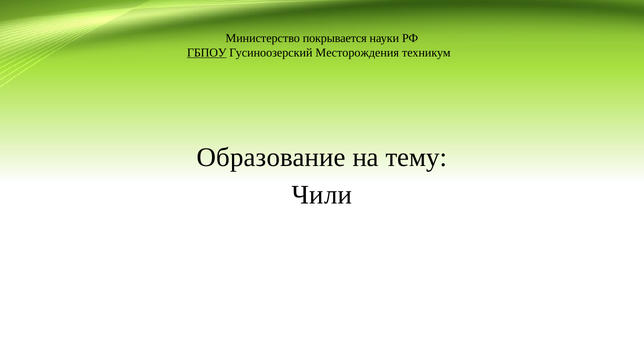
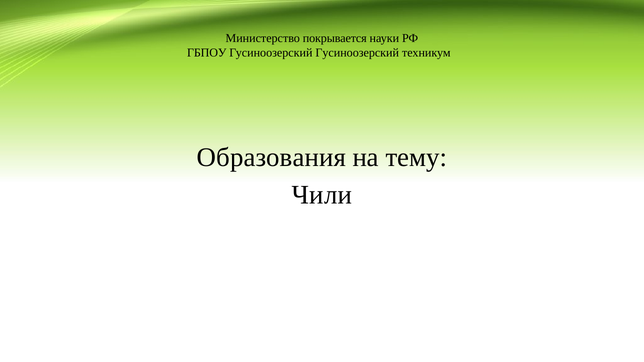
ГБПОУ underline: present -> none (207, 53)
Гусиноозерский Месторождения: Месторождения -> Гусиноозерский (357, 53)
Образование: Образование -> Образования (271, 157)
